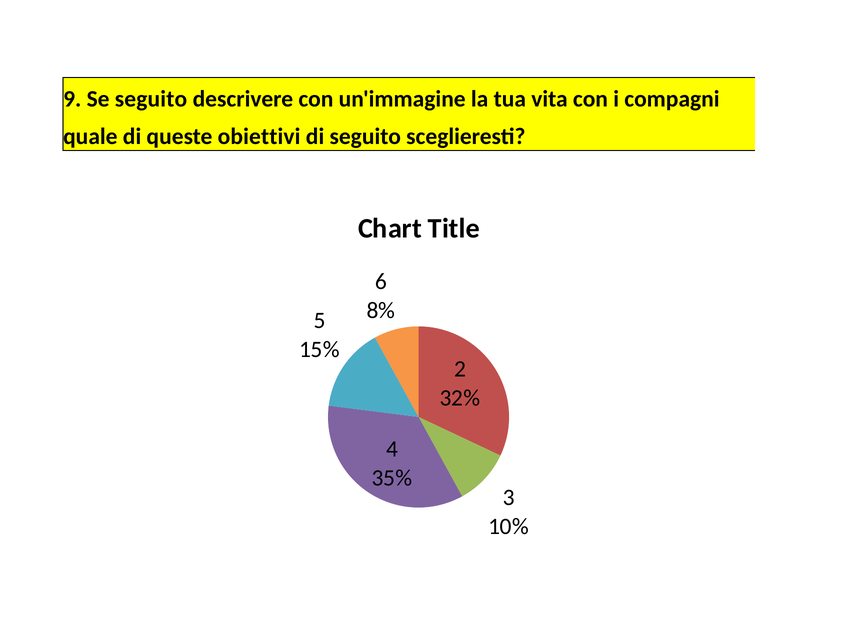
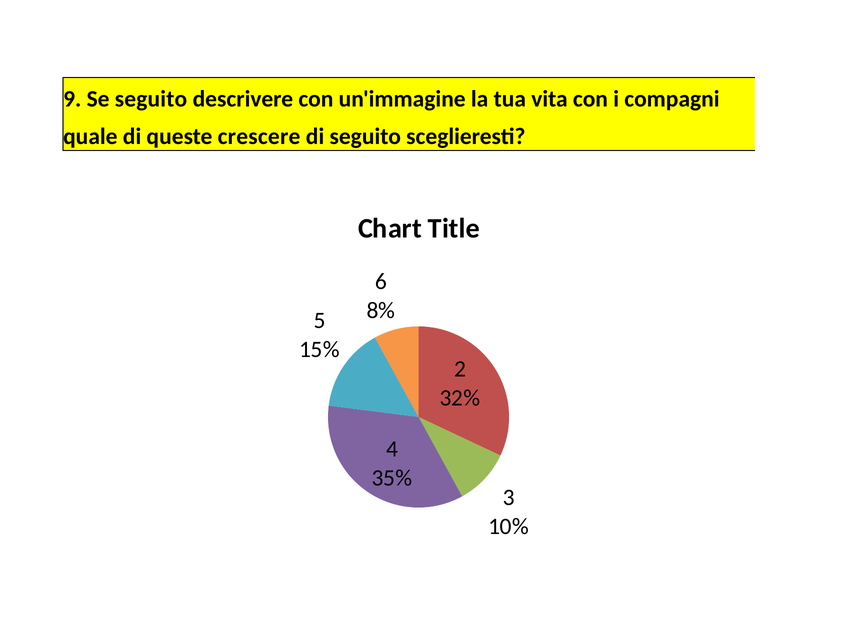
obiettivi: obiettivi -> crescere (259, 136)
